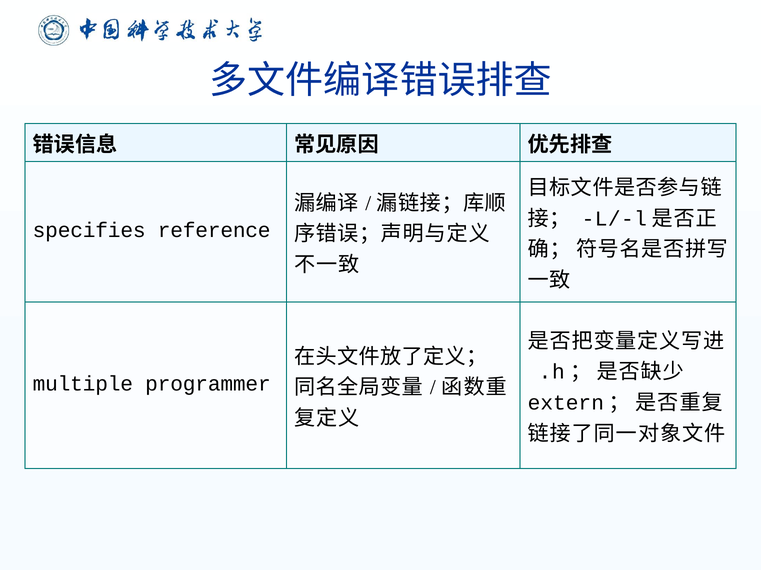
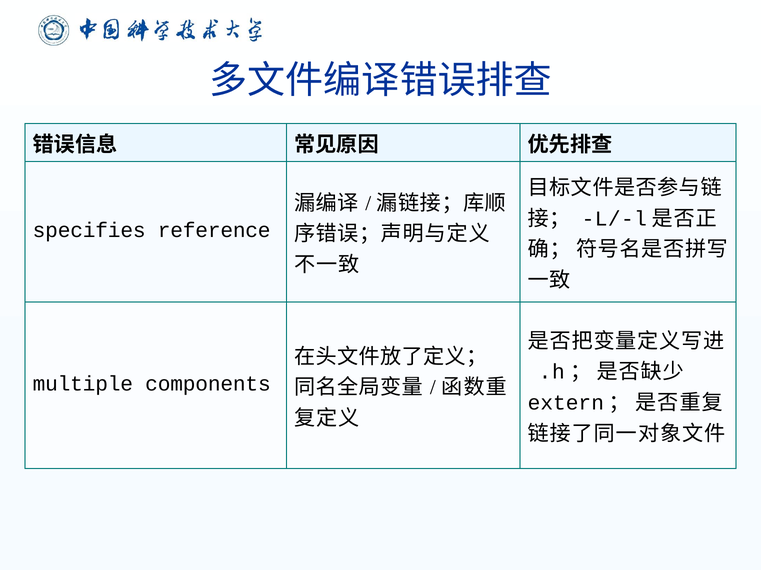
programmer: programmer -> components (208, 384)
